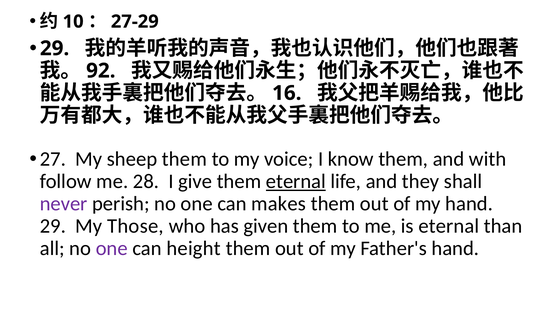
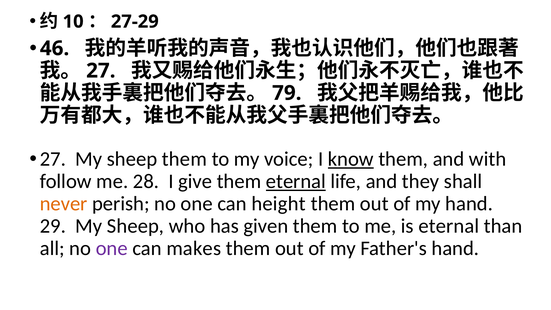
29: 29 -> 46 (55, 48)
92: 92 -> 27 (101, 71)
16: 16 -> 79 (287, 93)
know underline: none -> present (351, 159)
never colour: purple -> orange (64, 204)
makes: makes -> height (279, 204)
29 My Those: Those -> Sheep (136, 226)
height: height -> makes (194, 248)
